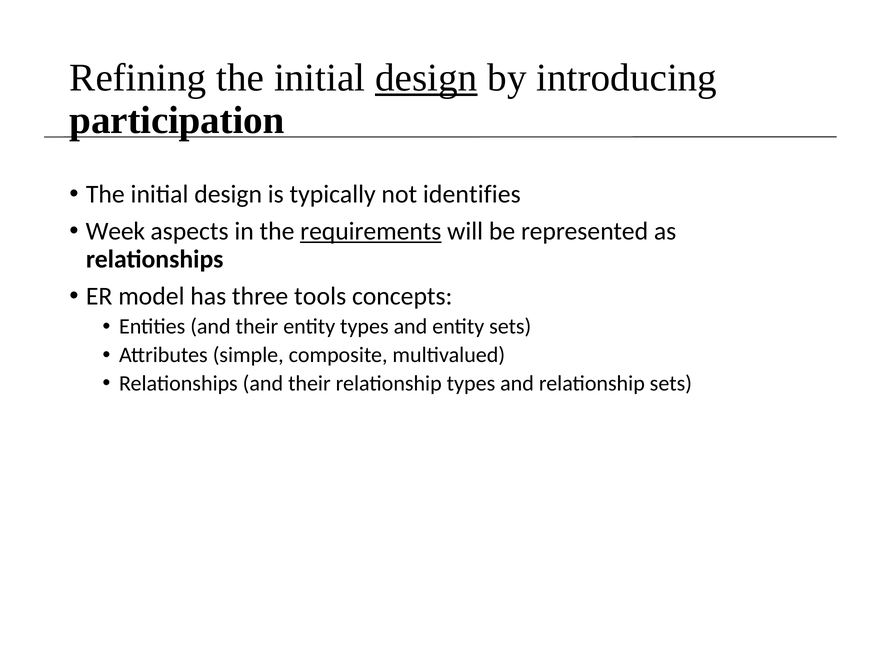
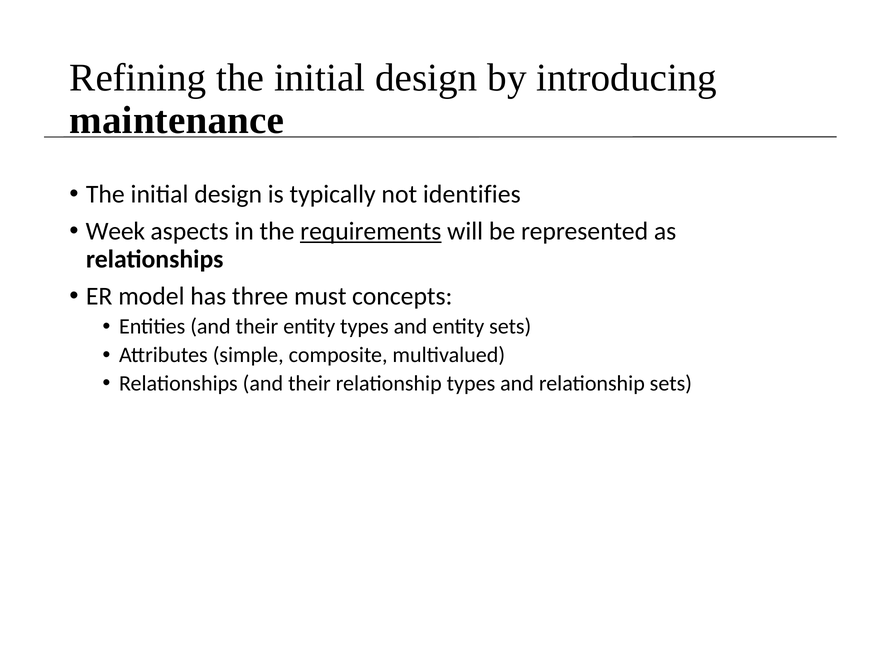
design underline: present -> none (426, 78)
participation: participation -> maintenance (177, 120)
tools: tools -> must (320, 296)
